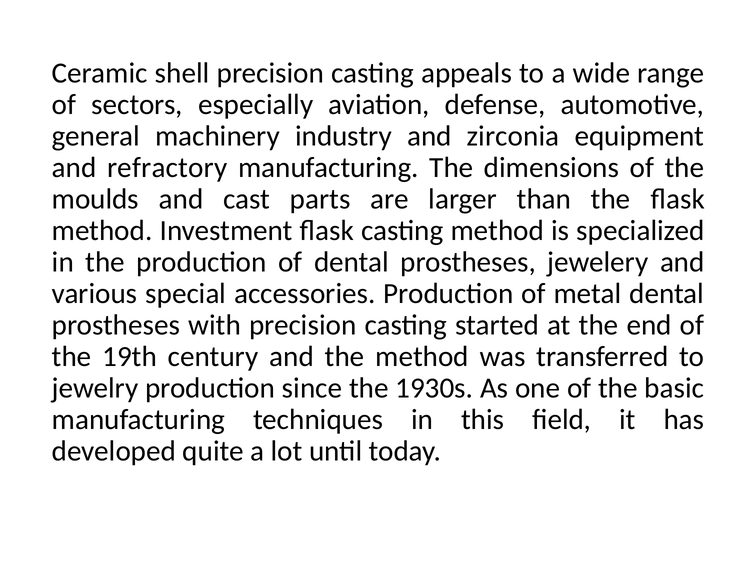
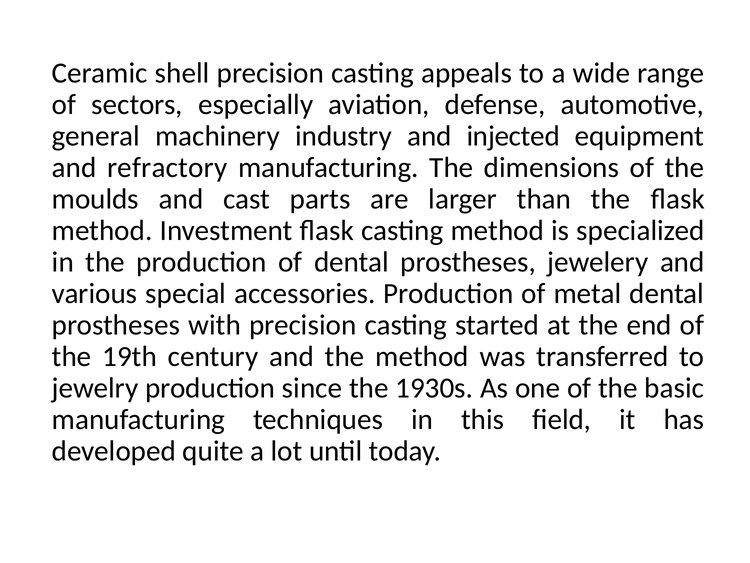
zirconia: zirconia -> injected (513, 136)
